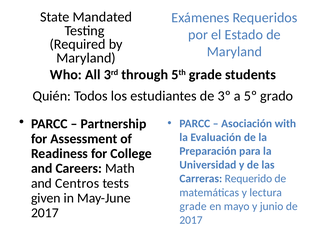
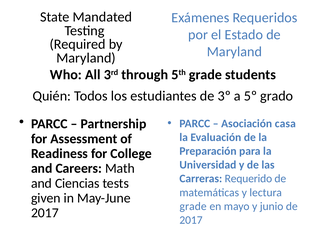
with: with -> casa (285, 123)
Centros: Centros -> Ciencias (77, 183)
